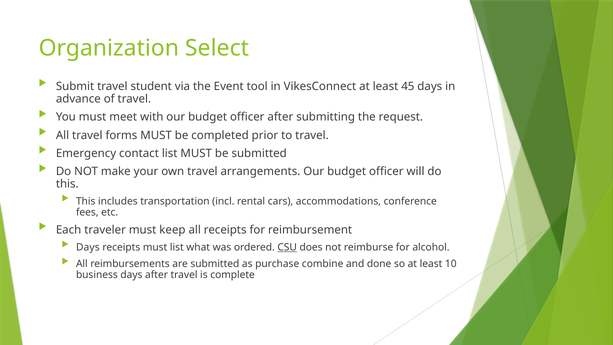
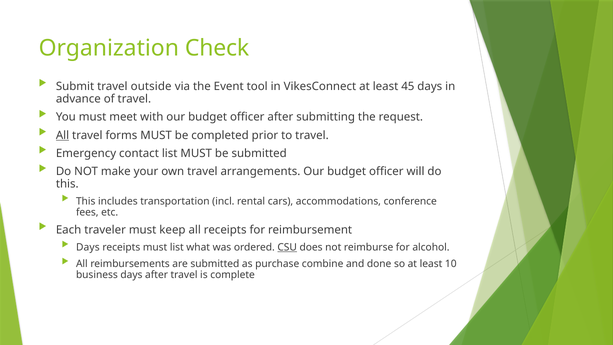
Select: Select -> Check (217, 48)
student: student -> outside (151, 86)
All underline: none -> present (63, 135)
